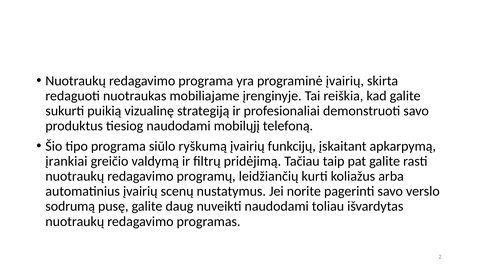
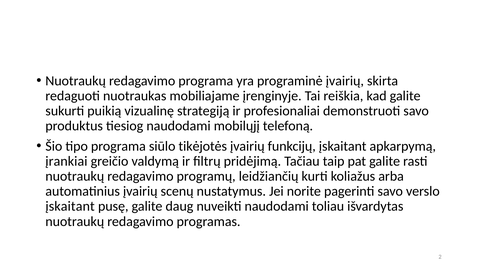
ryškumą: ryškumą -> tikėjotės (203, 146)
sodrumą: sodrumą -> įskaitant (70, 206)
